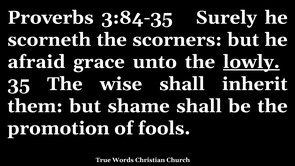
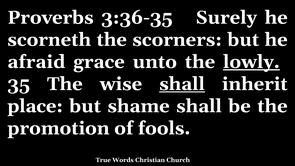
3:84-35: 3:84-35 -> 3:36-35 (137, 18)
shall underline: none -> present (182, 84)
them: them -> place (35, 106)
